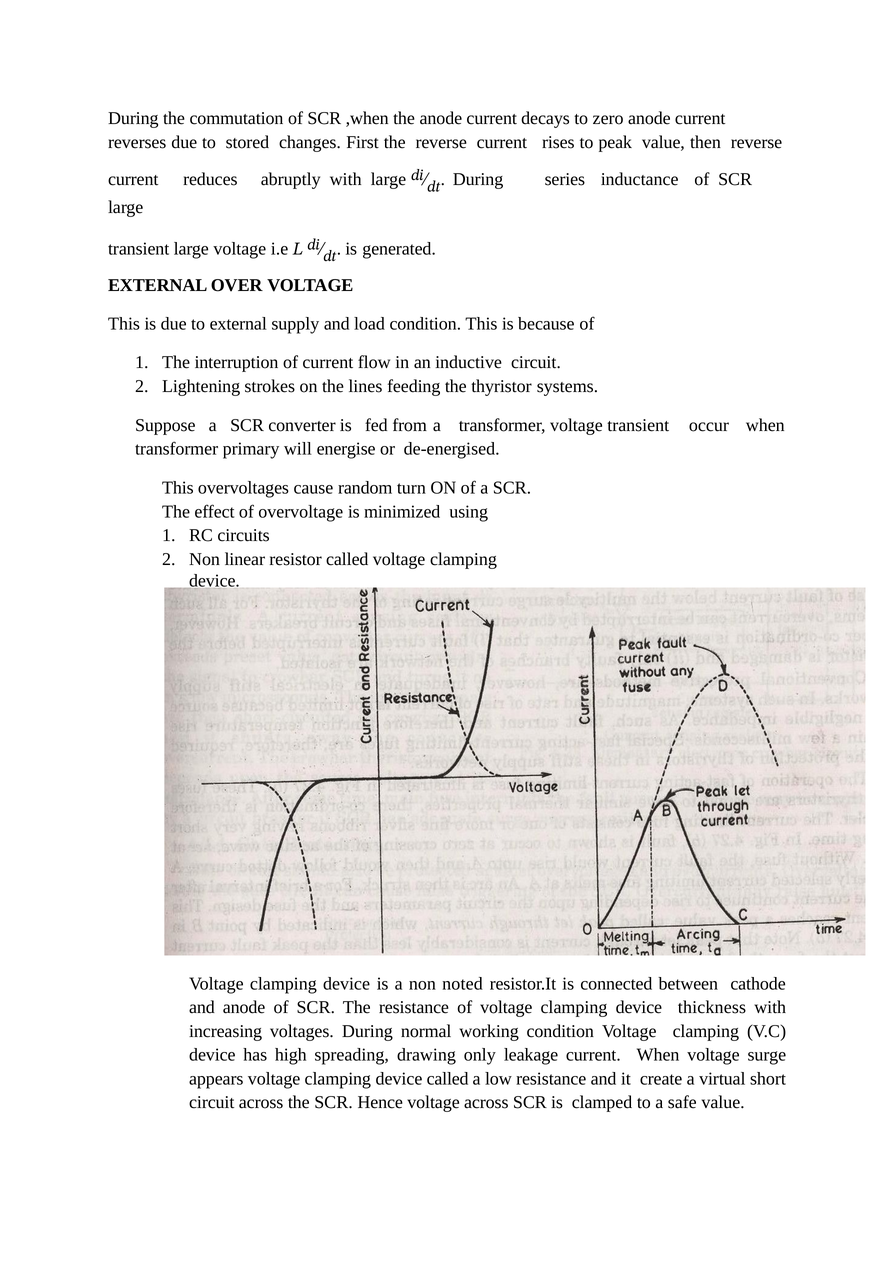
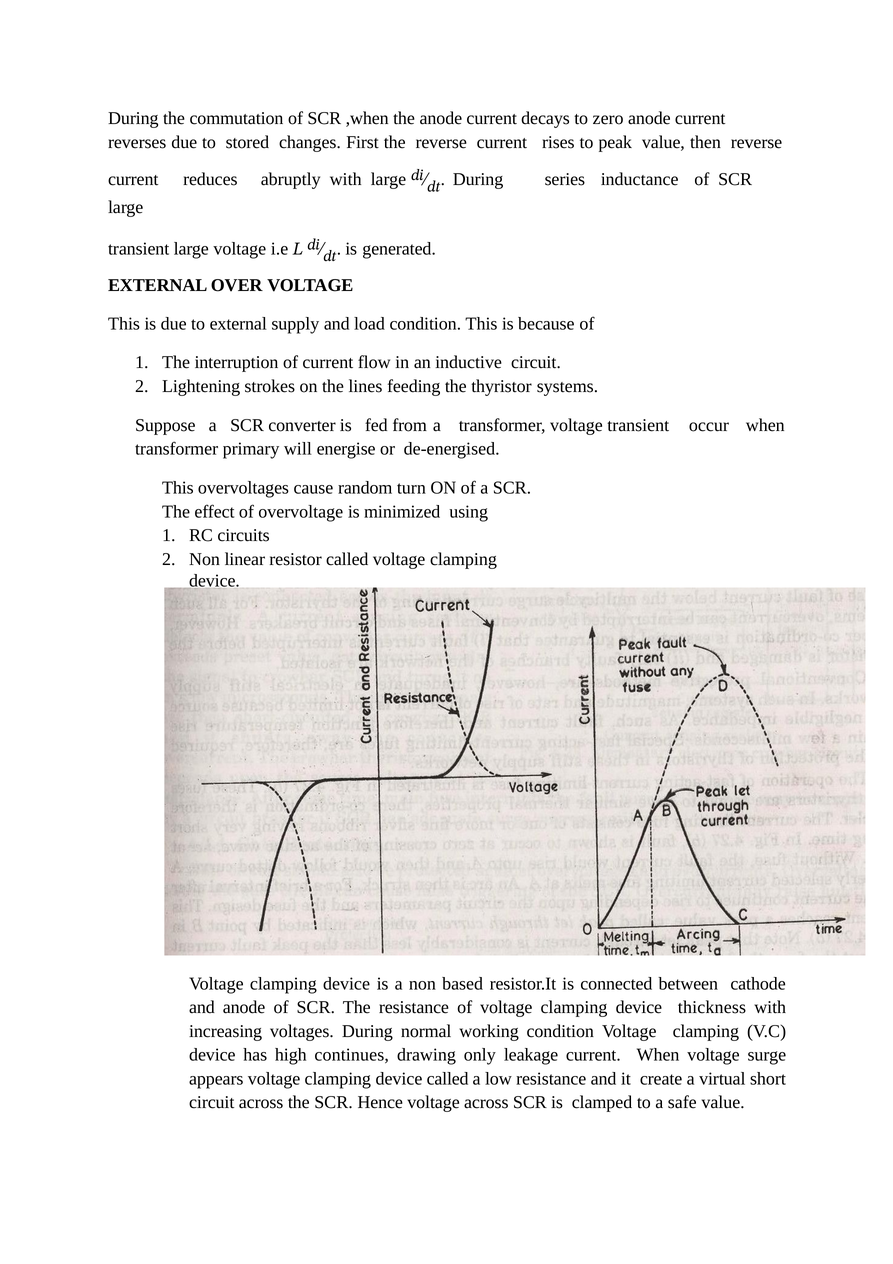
noted: noted -> based (463, 983)
spreading: spreading -> continues (352, 1055)
